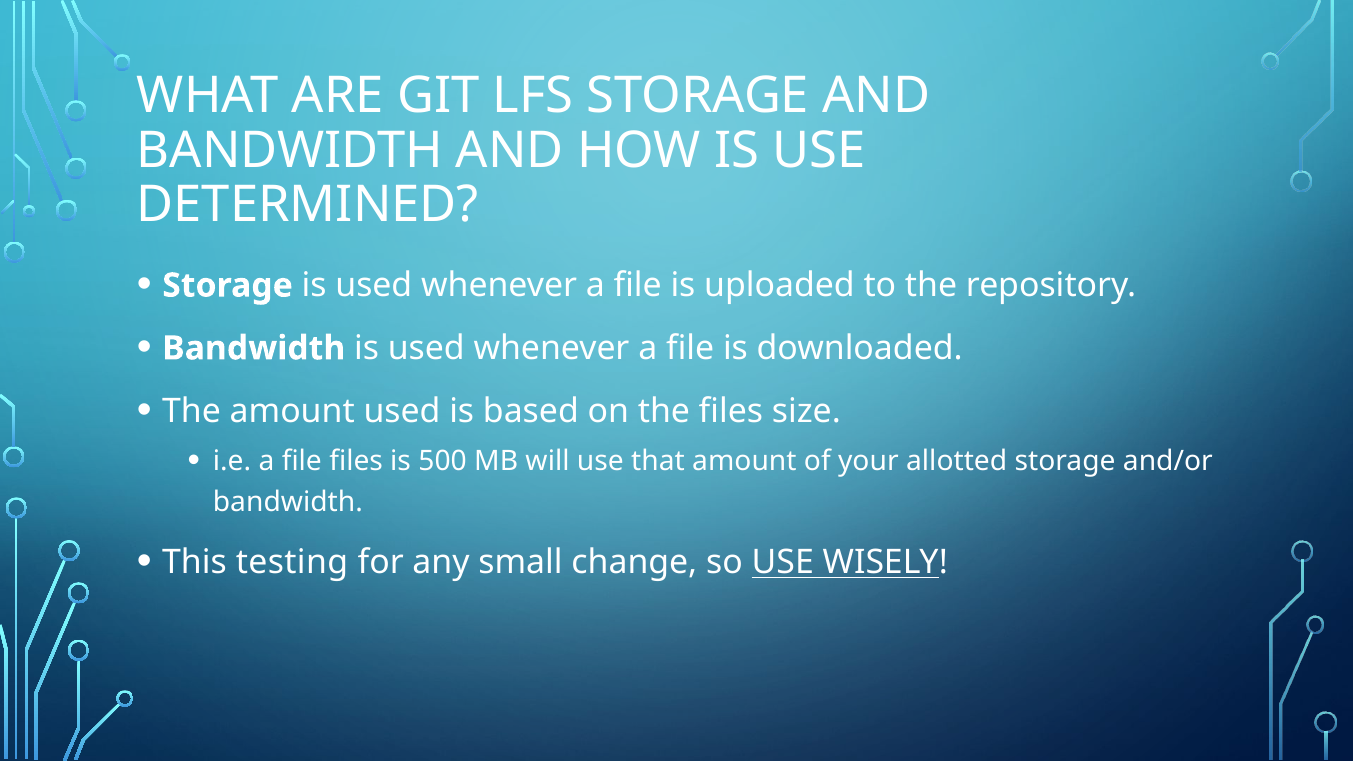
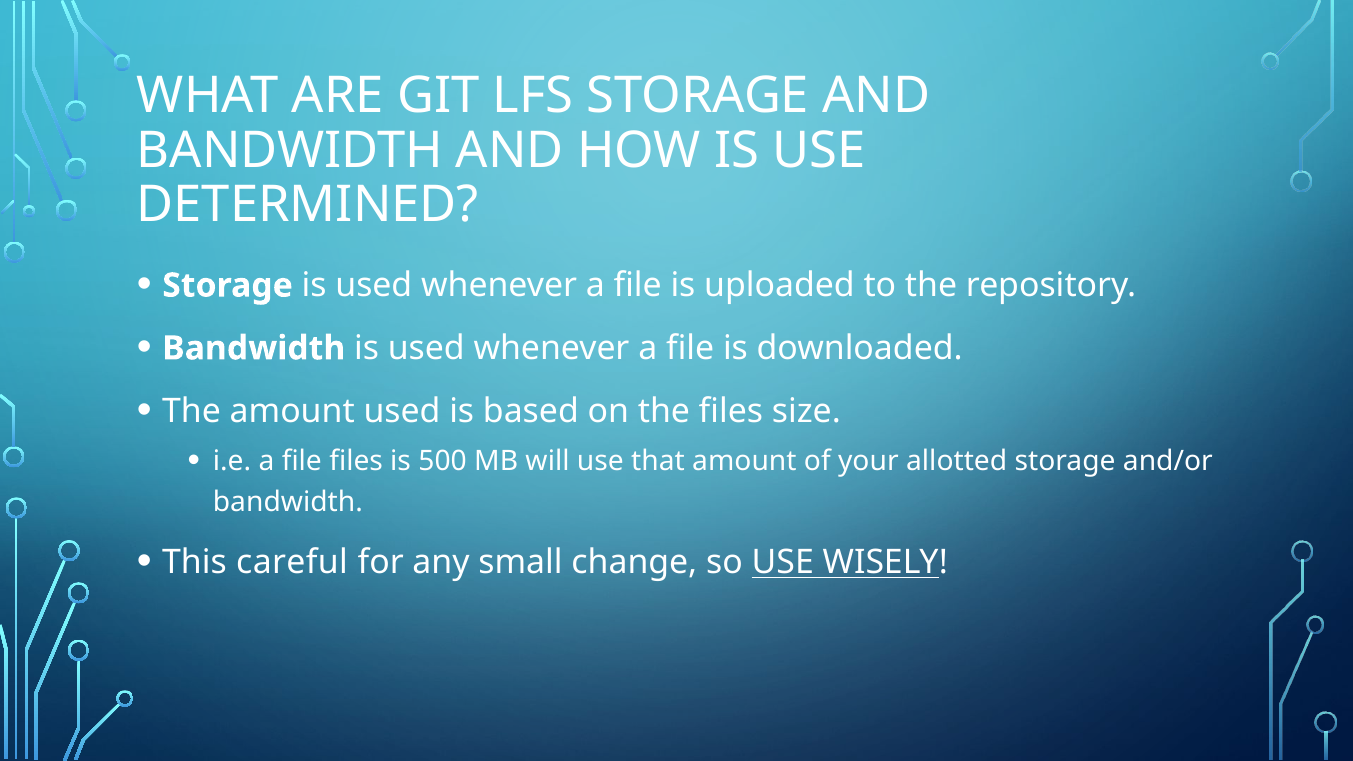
testing: testing -> careful (292, 562)
